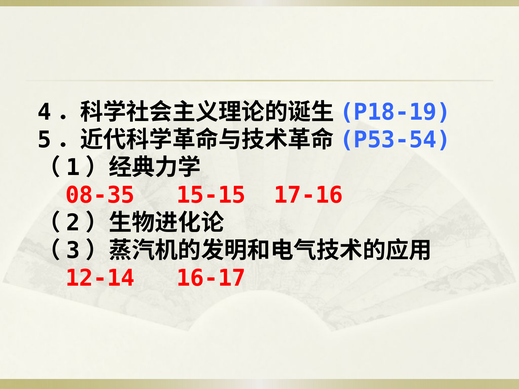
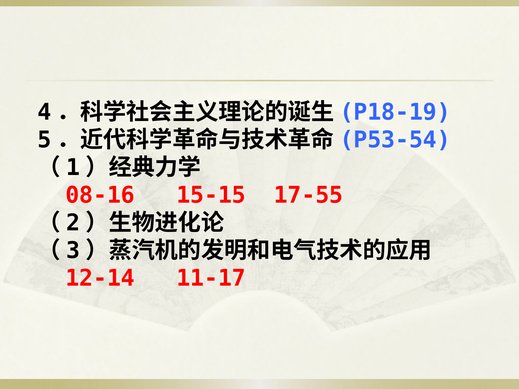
08-35: 08-35 -> 08-16 (100, 195)
17-16: 17-16 -> 17-55 (308, 195)
16-17: 16-17 -> 11-17 (211, 278)
